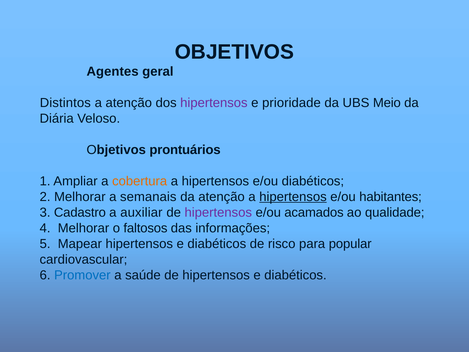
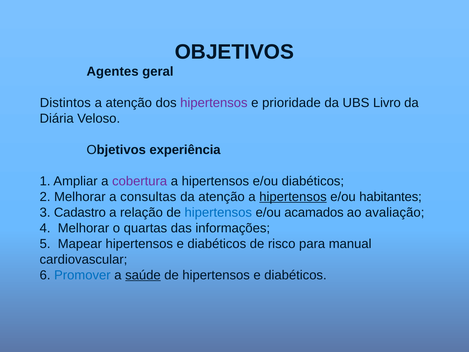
Meio: Meio -> Livro (387, 103)
prontuários: prontuários -> experiência (185, 150)
cobertura colour: orange -> purple (140, 181)
semanais: semanais -> consultas (148, 197)
auxiliar: auxiliar -> relação (141, 212)
hipertensos colour: purple -> blue (218, 212)
qualidade: qualidade -> avaliação (395, 212)
faltosos: faltosos -> quartas (145, 228)
popular: popular -> manual (350, 244)
saúde underline: none -> present (143, 275)
